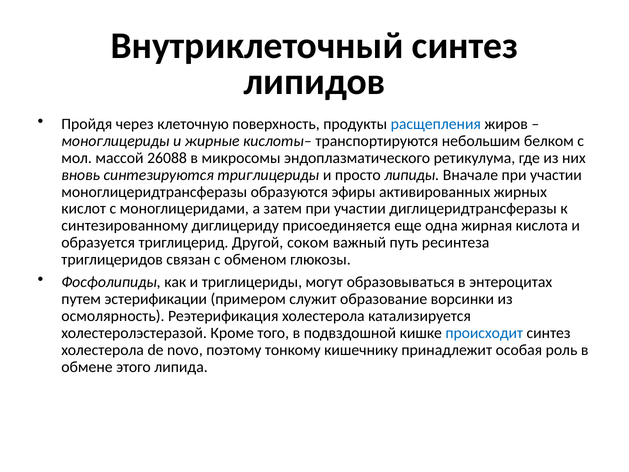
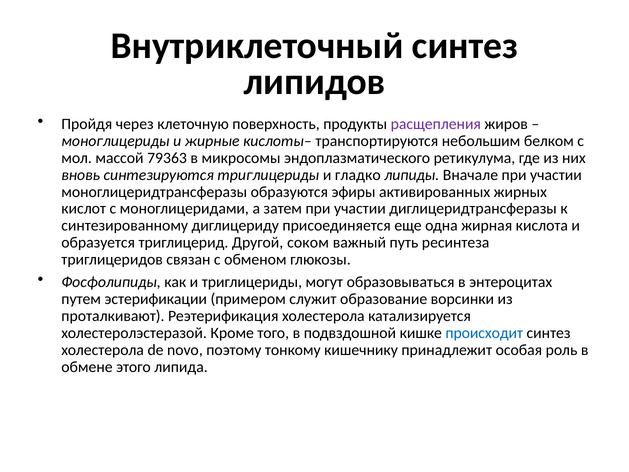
расщепления colour: blue -> purple (436, 124)
26088: 26088 -> 79363 (167, 158)
просто: просто -> гладко (358, 175)
осмолярность: осмолярность -> проталкивают (113, 316)
